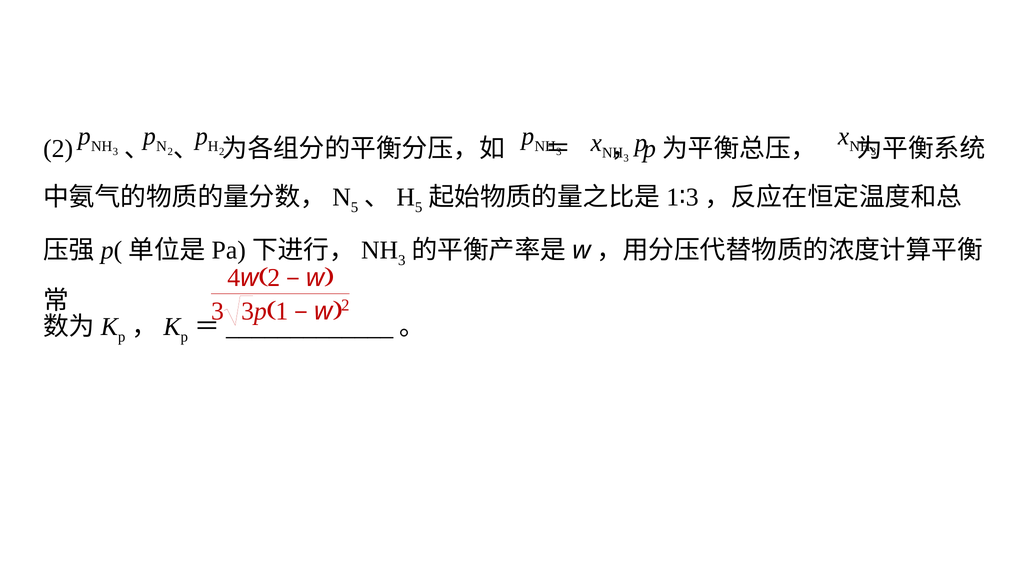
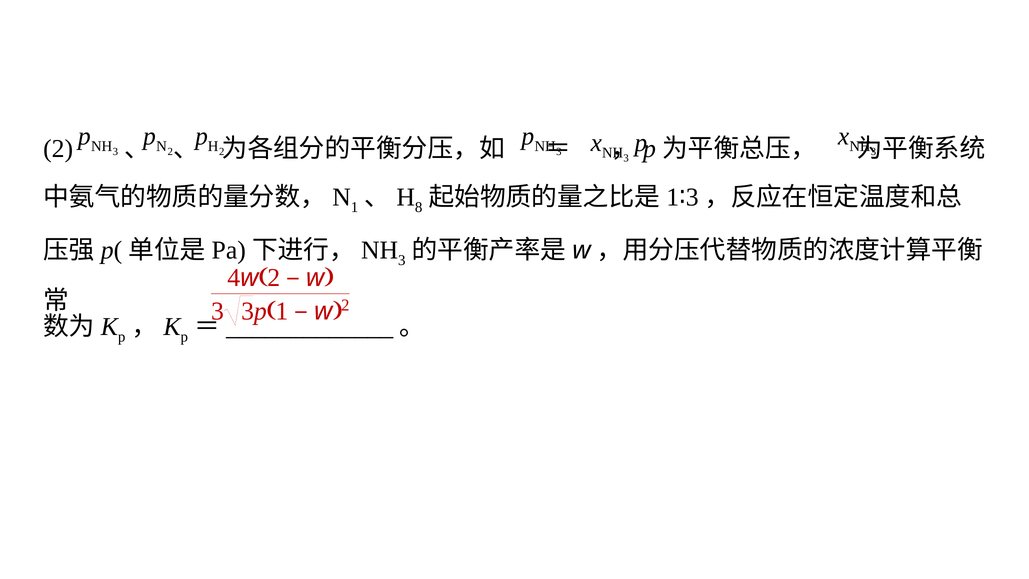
5: 5 -> 1 (355, 207)
5: 5 -> 8 (419, 207)
